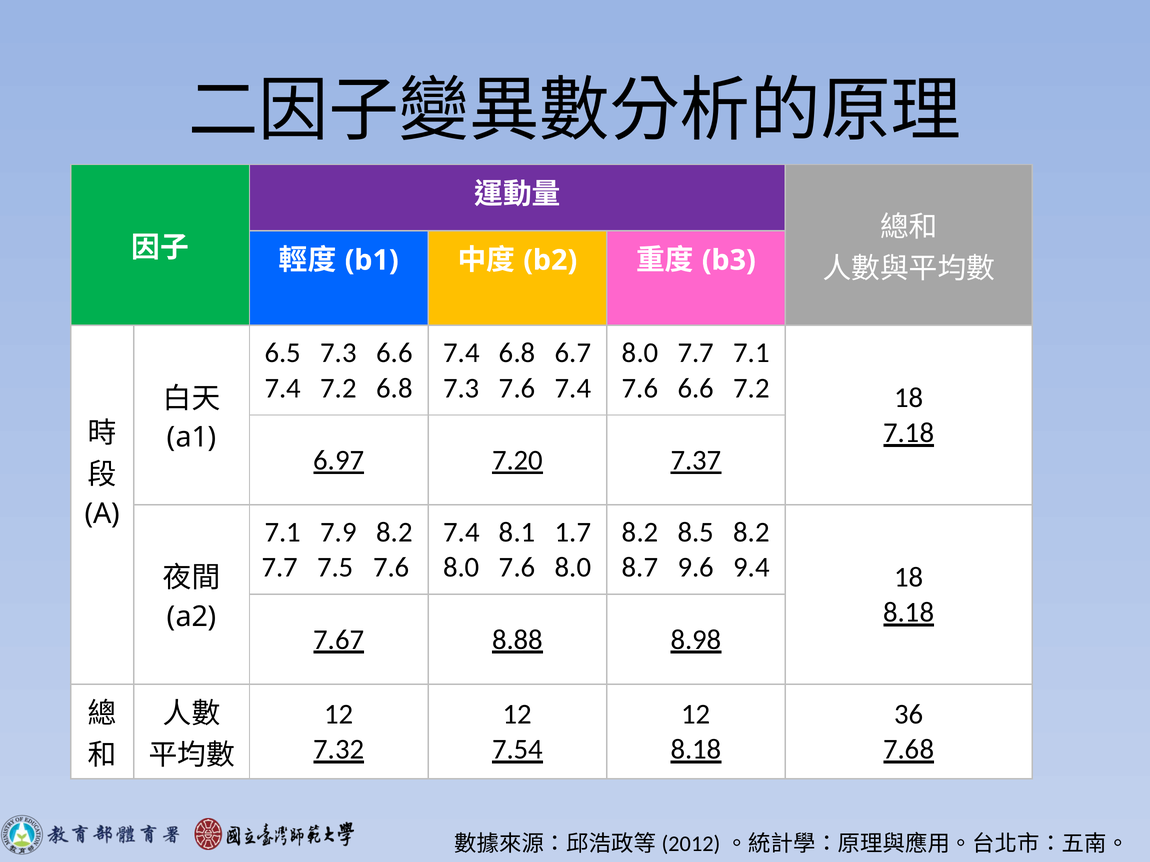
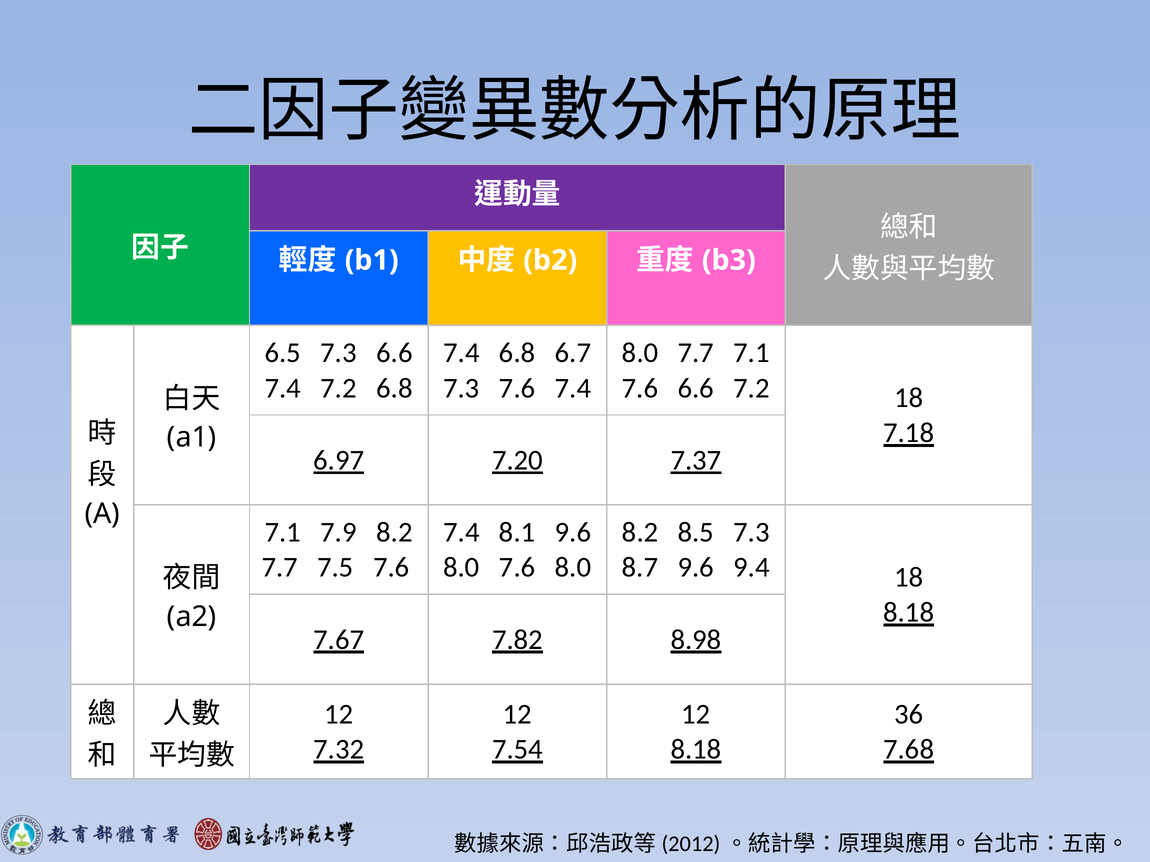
8.1 1.7: 1.7 -> 9.6 (573, 533)
8.5 8.2: 8.2 -> 7.3 (752, 533)
8.88: 8.88 -> 7.82 (517, 640)
